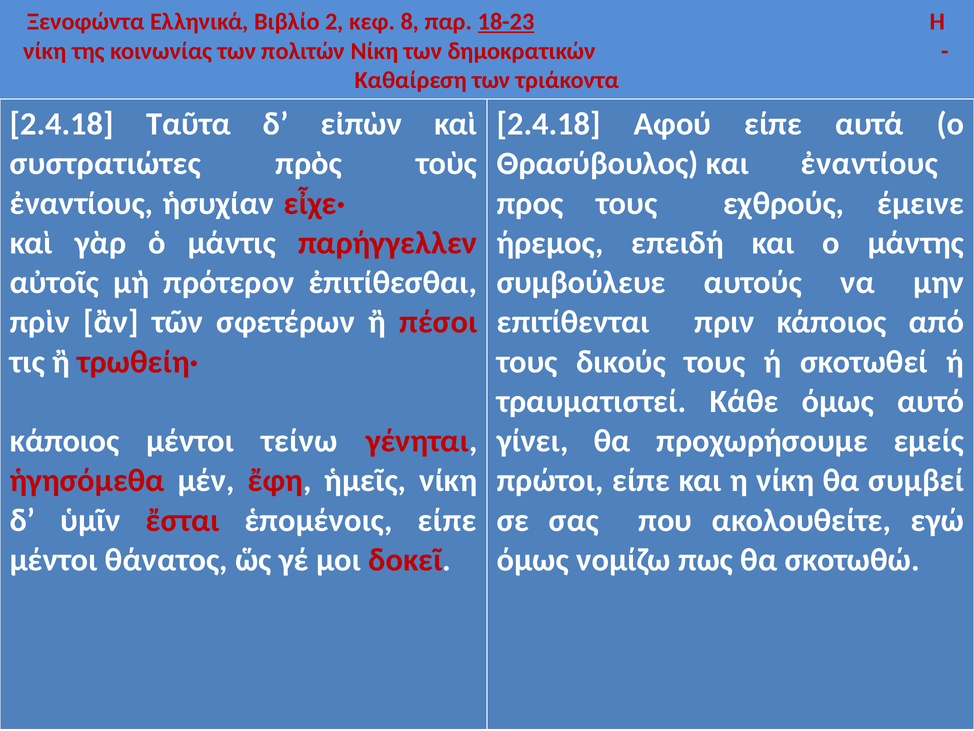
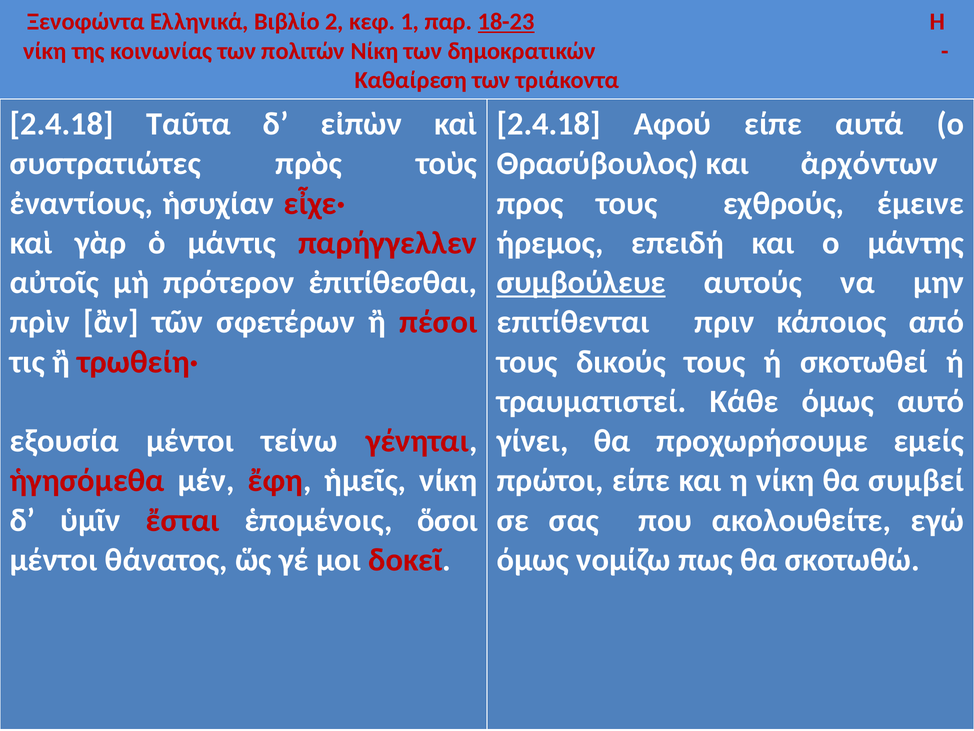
8: 8 -> 1 (410, 22)
και ἐναντίους: ἐναντίους -> ἀρχόντων (869, 164)
συμβούλευε underline: none -> present (581, 282)
κάποιος: κάποιος -> εξουσία (64, 441)
ἑπομένοις είπε: είπε -> ὅσοι (447, 520)
